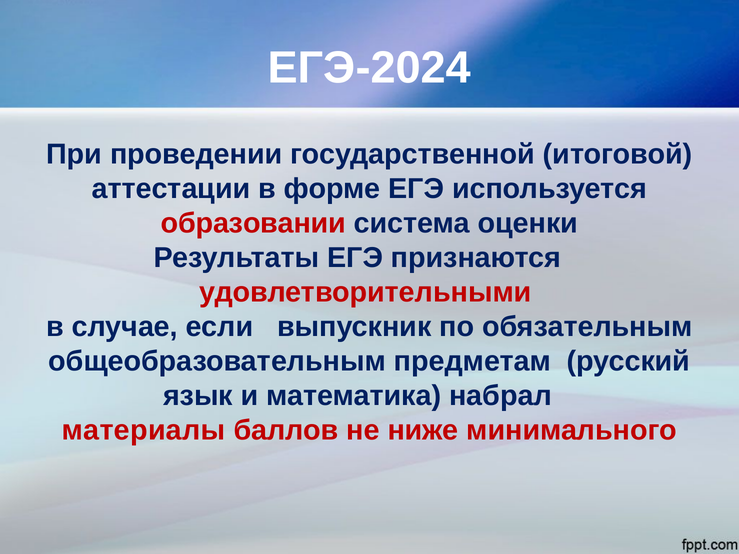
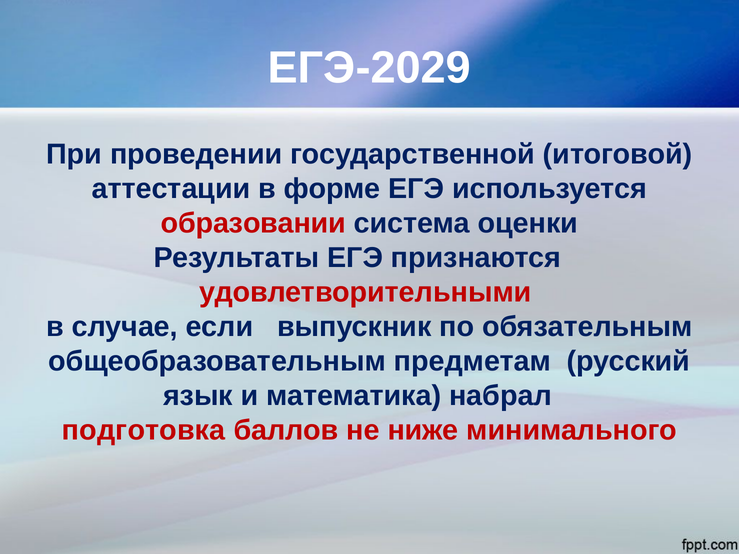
ЕГЭ-2024: ЕГЭ-2024 -> ЕГЭ-2029 (369, 68)
материалы: материалы -> подготовка (144, 431)
